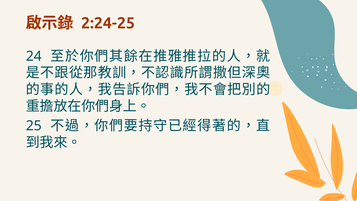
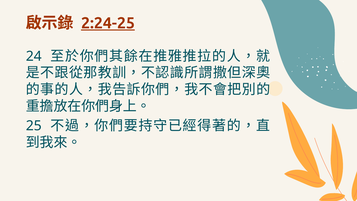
2:24-25 underline: none -> present (108, 23)
